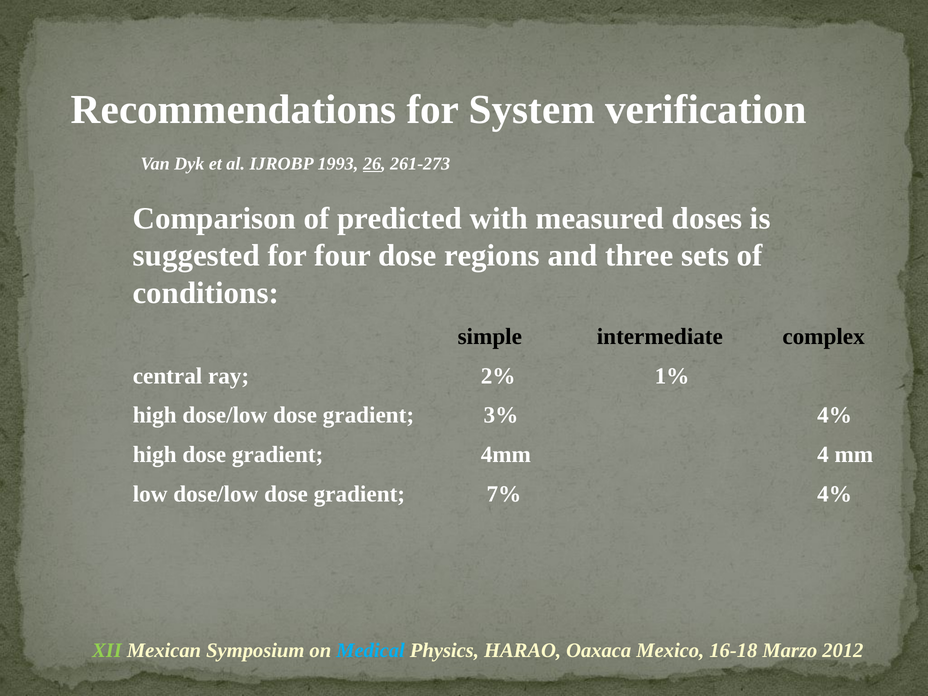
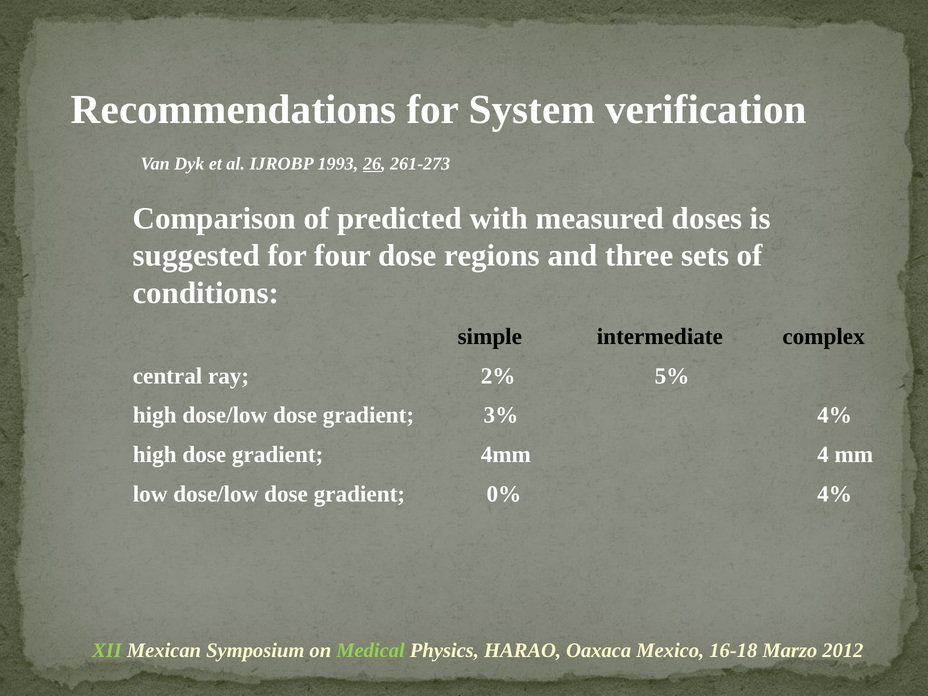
1%: 1% -> 5% (672, 376)
7%: 7% -> 0% (504, 494)
Medical colour: light blue -> light green (371, 650)
